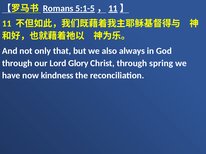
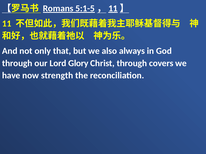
spring: spring -> covers (161, 63)
kindness: kindness -> strength (57, 76)
